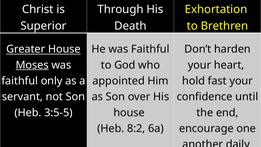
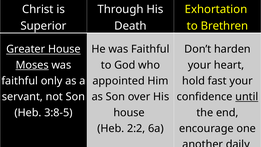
until underline: none -> present (247, 97)
3:5-5: 3:5-5 -> 3:8-5 (58, 112)
8:2: 8:2 -> 2:2 (136, 128)
